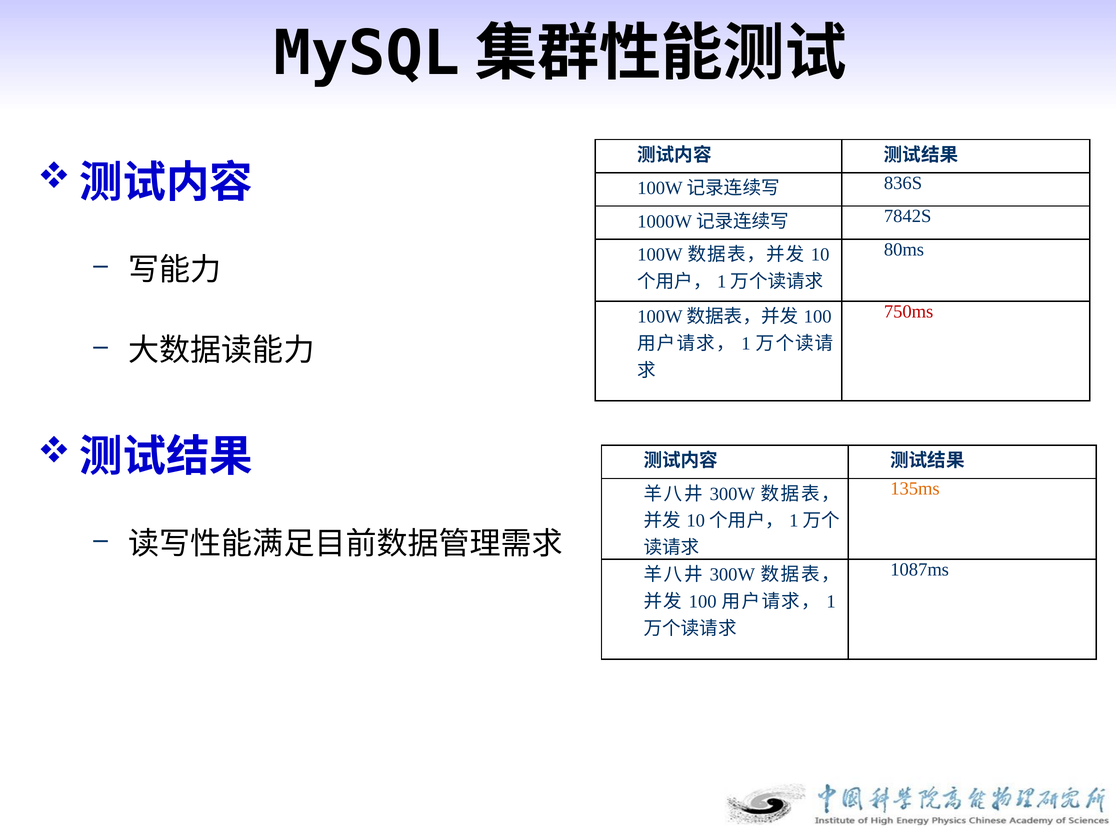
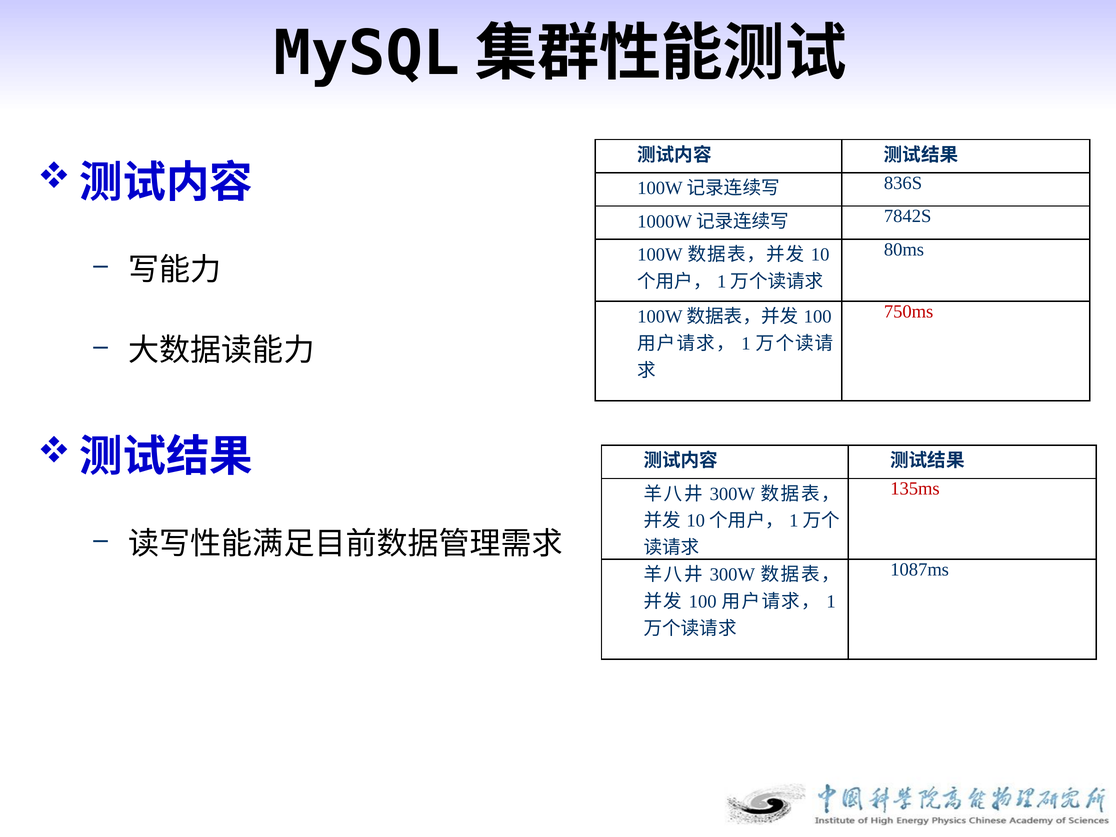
135ms colour: orange -> red (915, 489)
